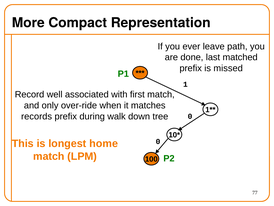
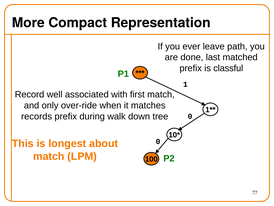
missed: missed -> classful (228, 68)
home: home -> about (104, 143)
